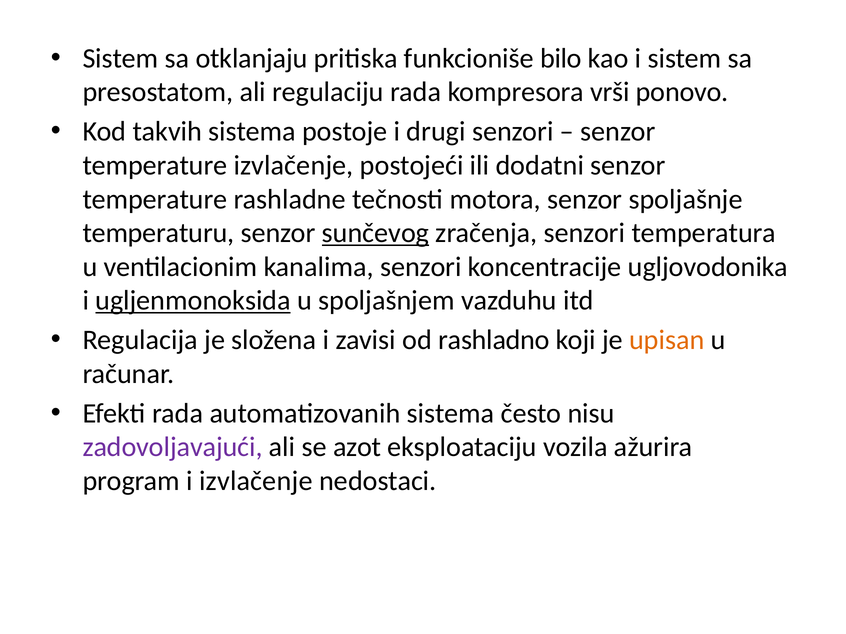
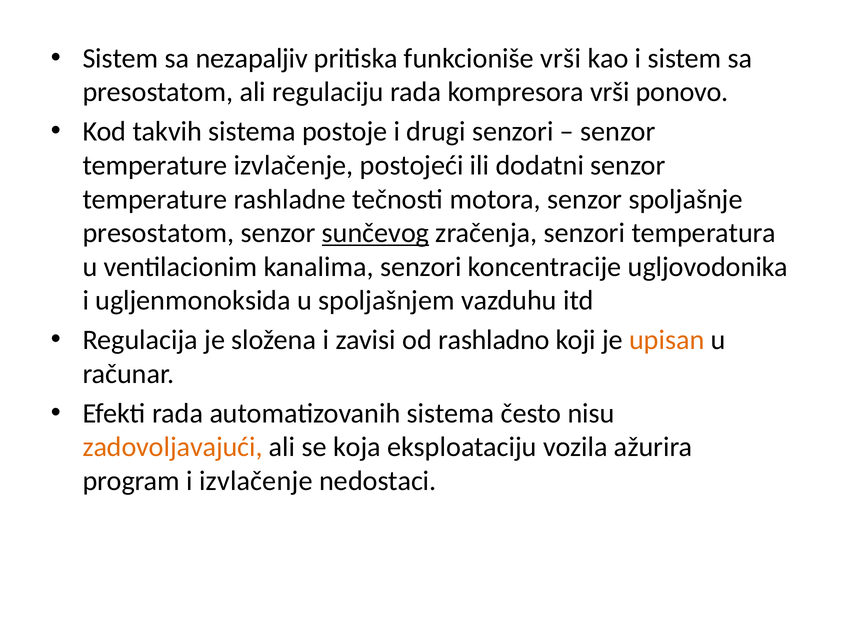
otklanjaju: otklanjaju -> nezapaljiv (252, 58)
funkcioniše bilo: bilo -> vrši (561, 58)
temperaturu: temperaturu -> presostatom (158, 233)
ugljenmonoksida underline: present -> none (193, 301)
zadovoljavajući colour: purple -> orange (173, 447)
azot: azot -> koja (357, 447)
